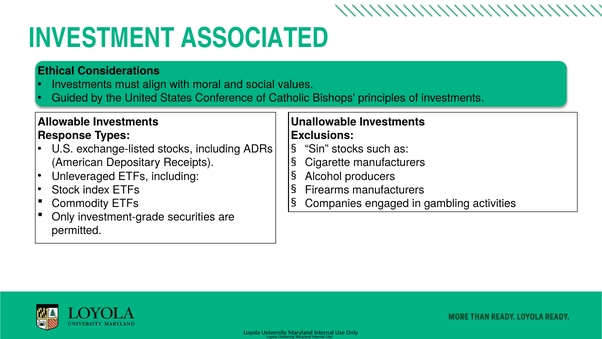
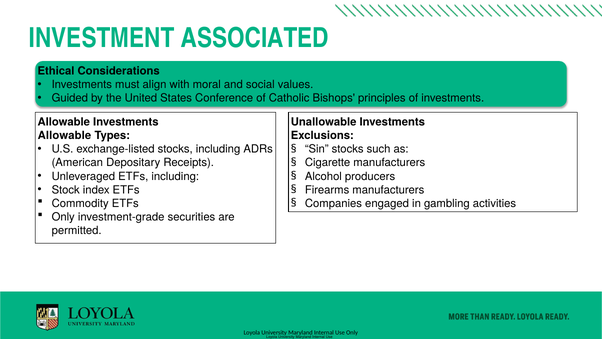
Response: Response -> Allowable (64, 135)
